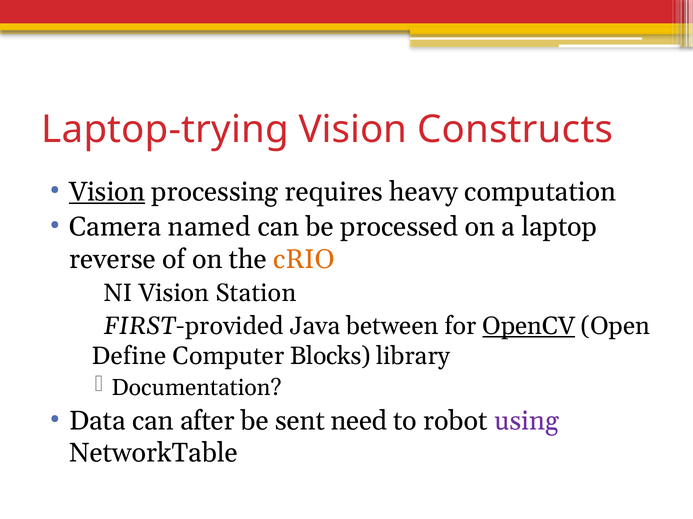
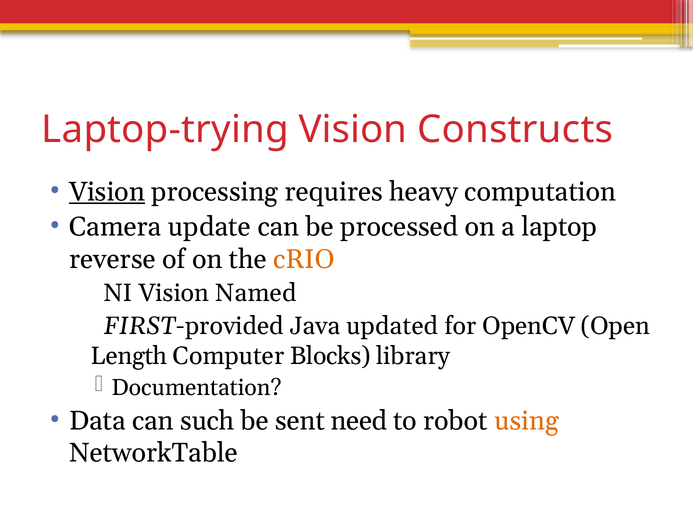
named: named -> update (209, 227)
Station: Station -> Named (256, 293)
between: between -> updated (392, 326)
OpenCV underline: present -> none (529, 326)
Define: Define -> Length (129, 356)
after: after -> such (207, 421)
using colour: purple -> orange (527, 421)
